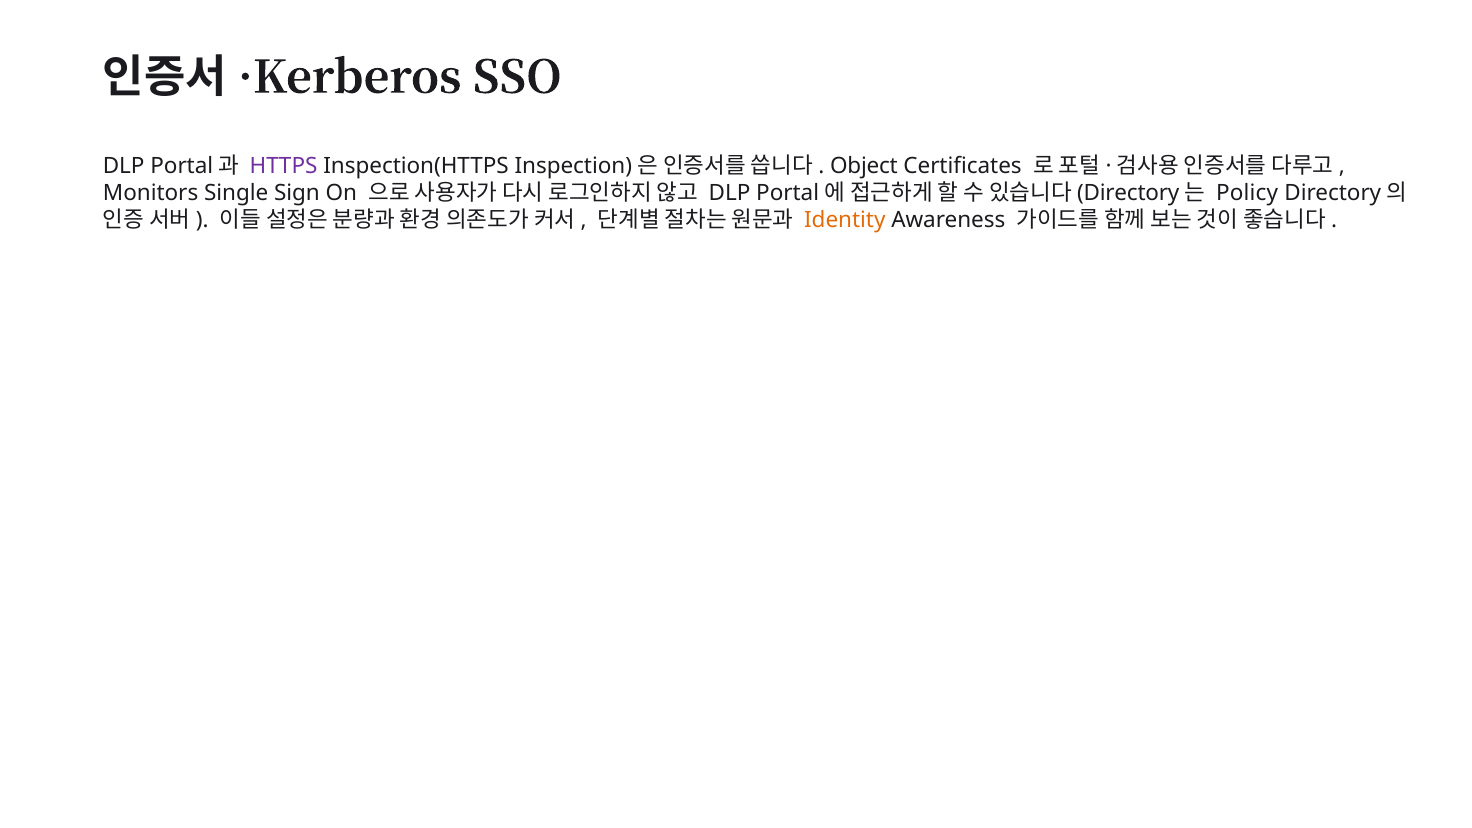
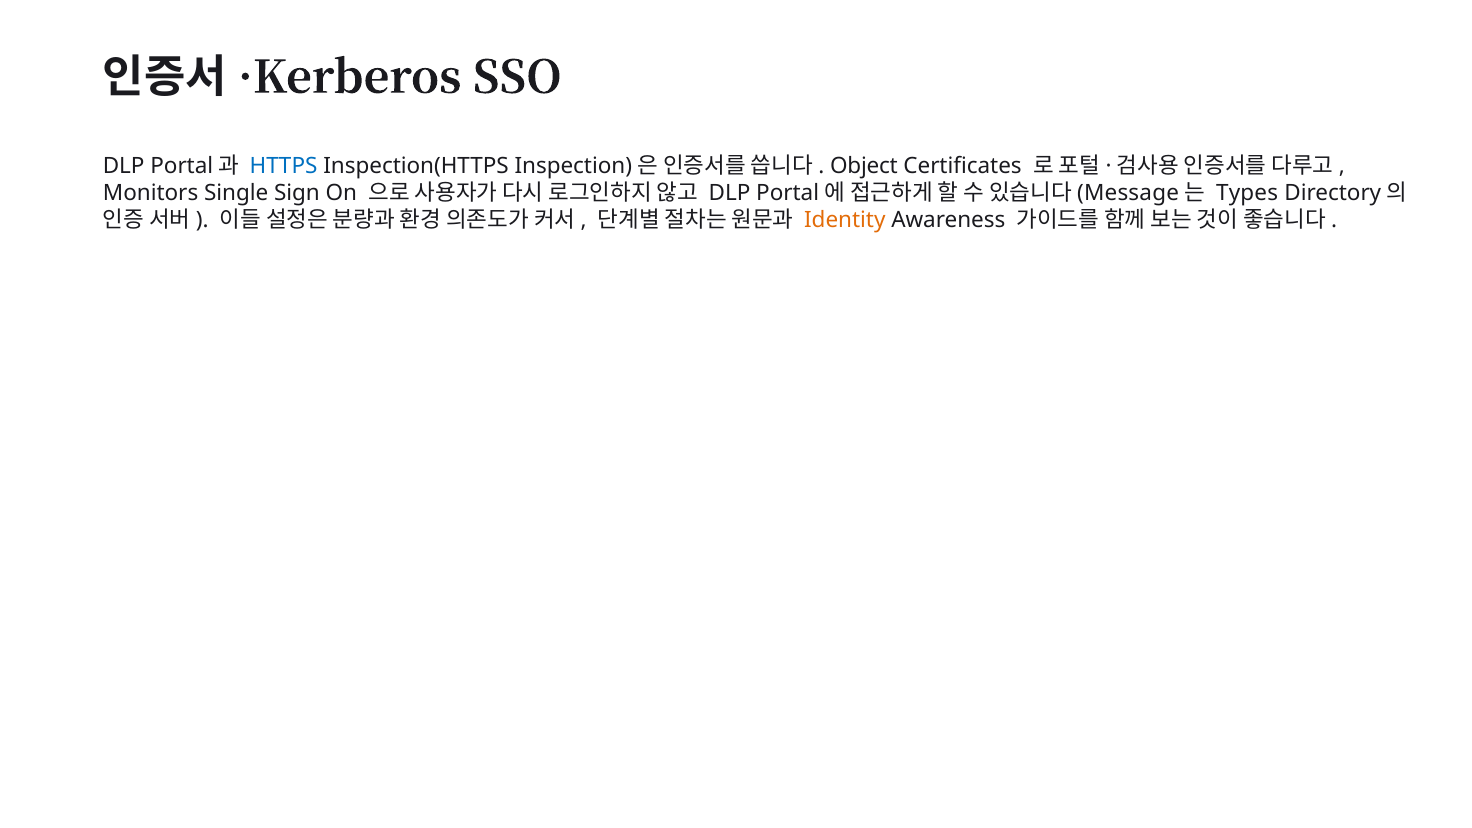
HTTPS colour: purple -> blue (284, 166)
Directory: Directory -> Message (1128, 193)
Policy: Policy -> Types (1247, 193)
